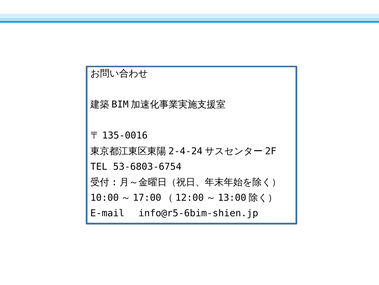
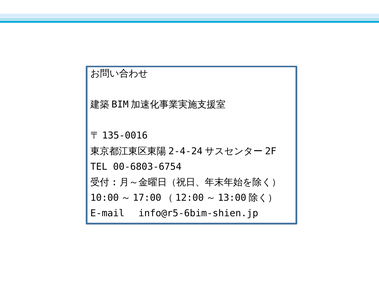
53-6803-6754: 53-6803-6754 -> 00-6803-6754 (147, 166)
